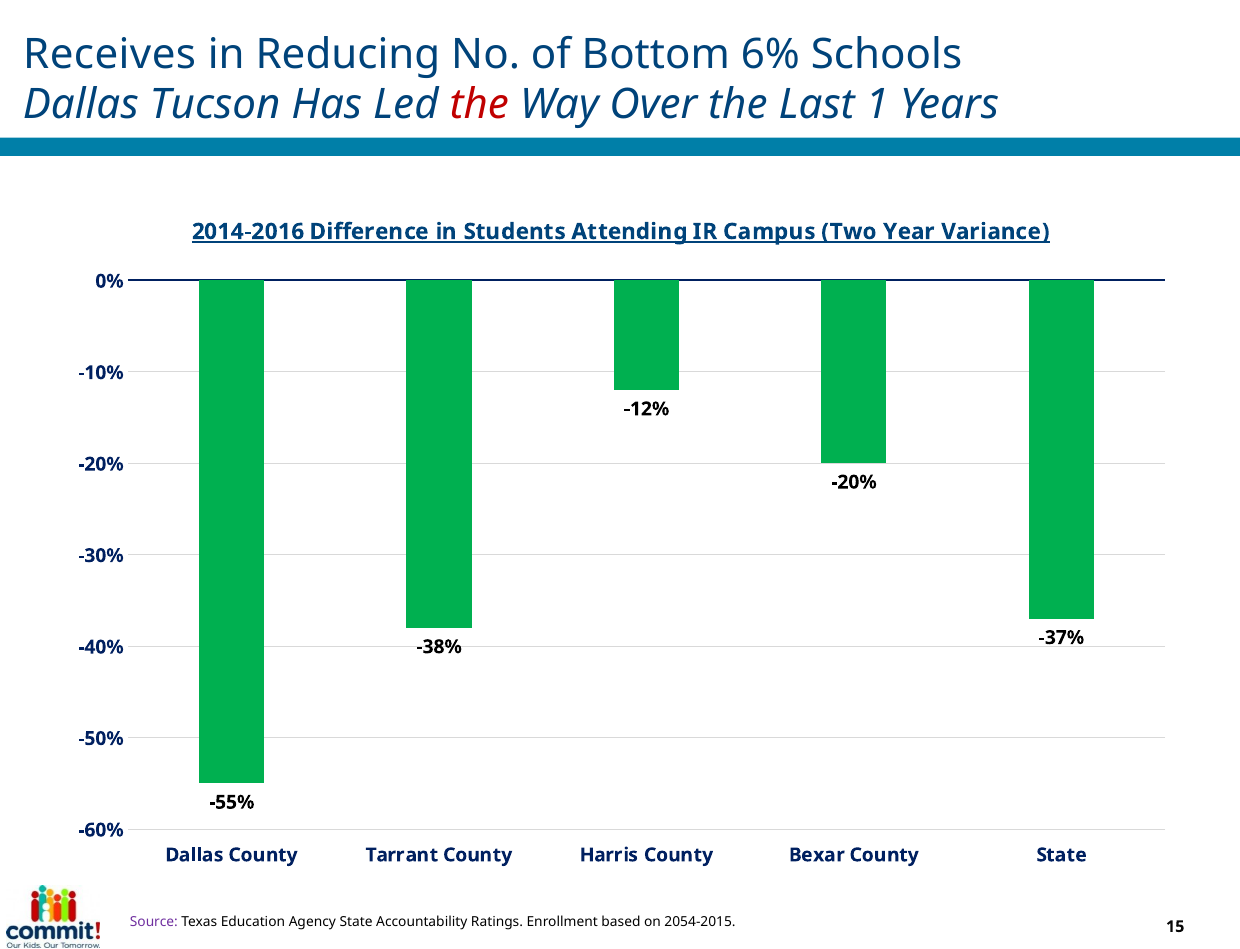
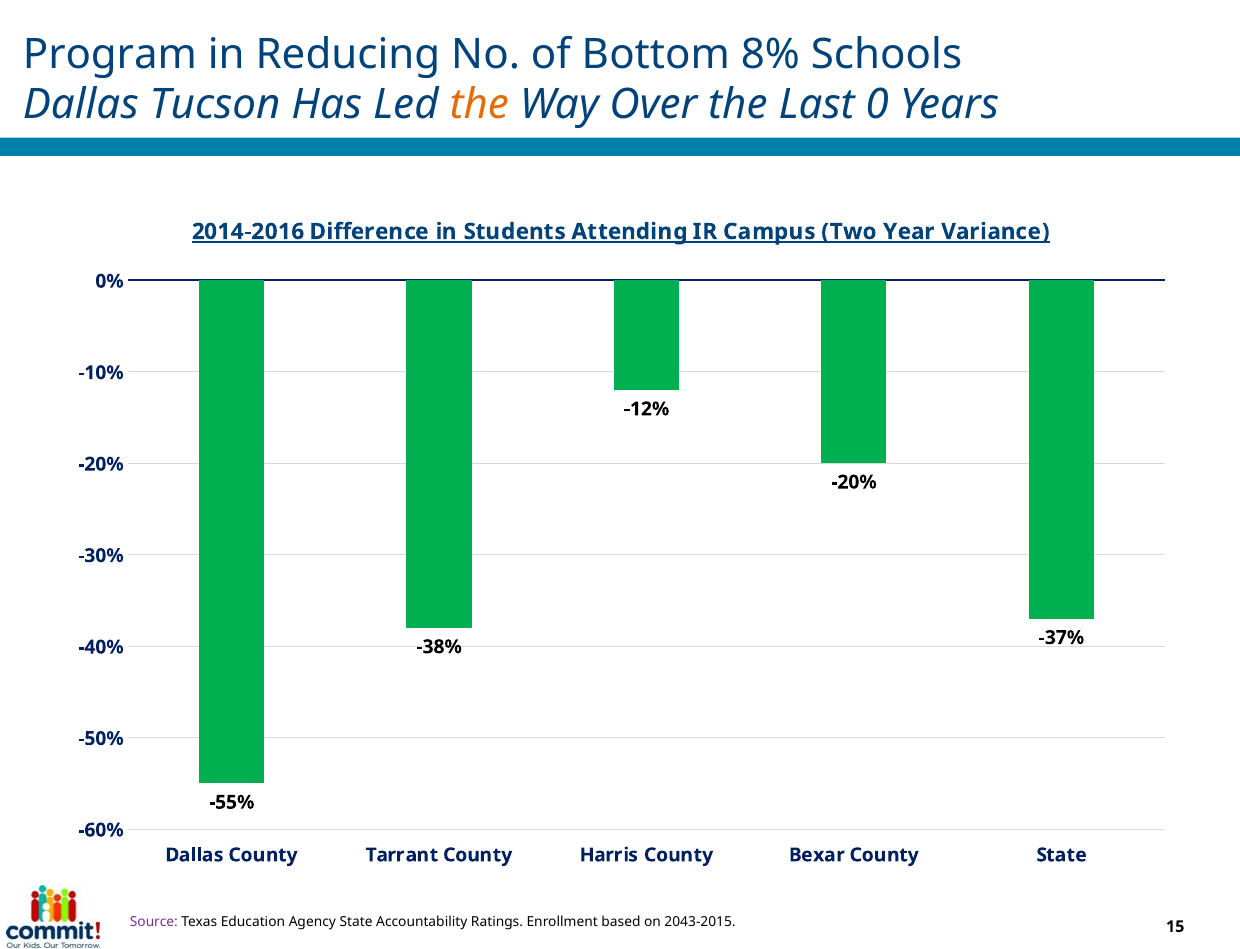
Receives: Receives -> Program (110, 54)
6%: 6% -> 8% (770, 54)
the colour: red -> orange (479, 105)
1: 1 -> 0 (877, 105)
2054-2015: 2054-2015 -> 2043-2015 (700, 921)
